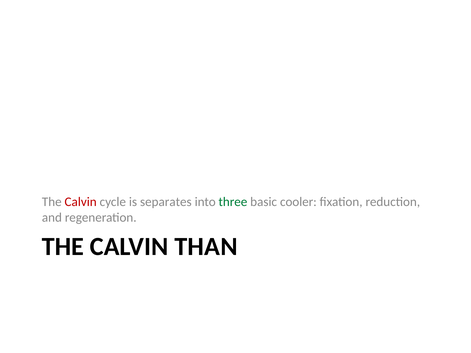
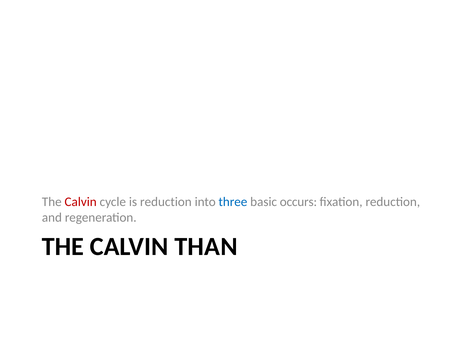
is separates: separates -> reduction (166, 202)
three colour: green -> blue (233, 202)
cooler: cooler -> occurs (298, 202)
